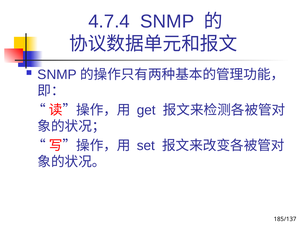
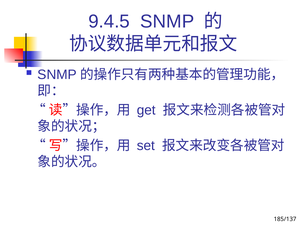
4.7.4: 4.7.4 -> 9.4.5 (109, 21)
